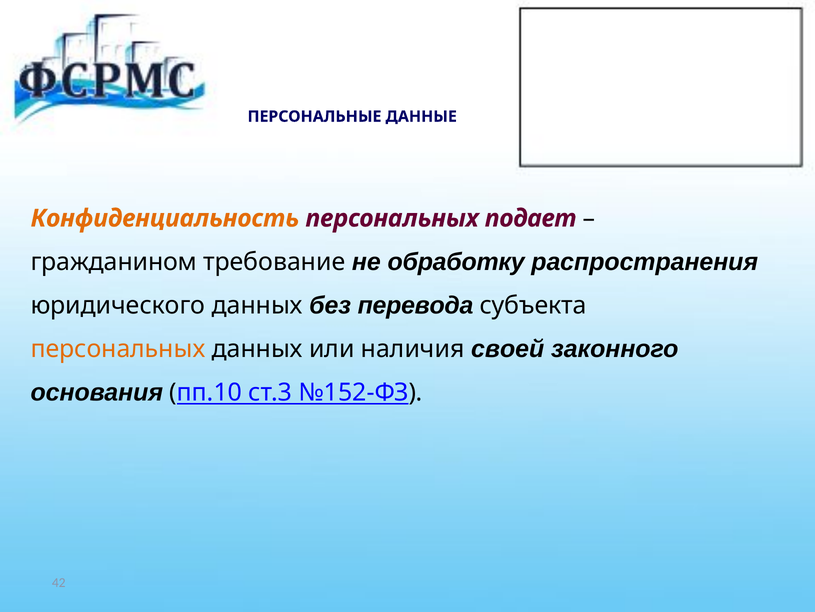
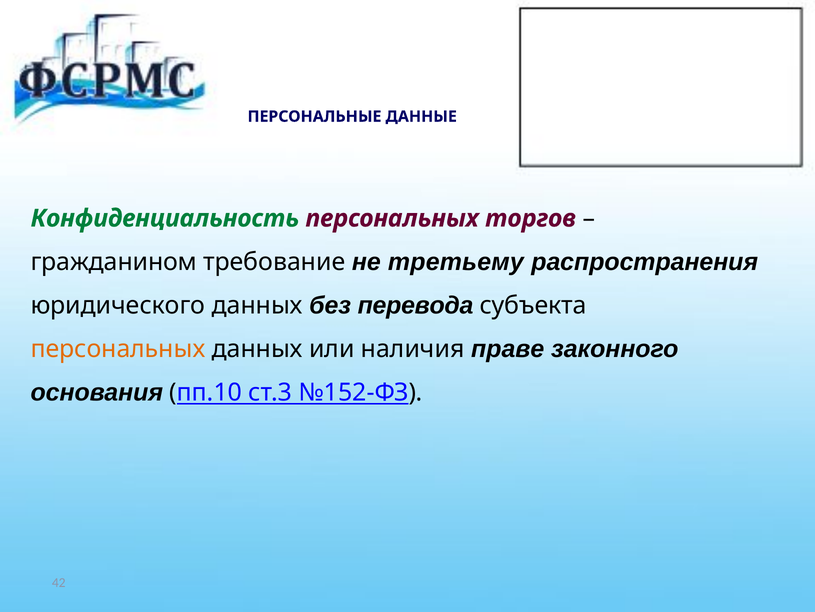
Конфиденциальность colour: orange -> green (165, 218)
подает: подает -> торгов (531, 218)
обработку: обработку -> третьему (456, 262)
своей: своей -> праве (508, 348)
